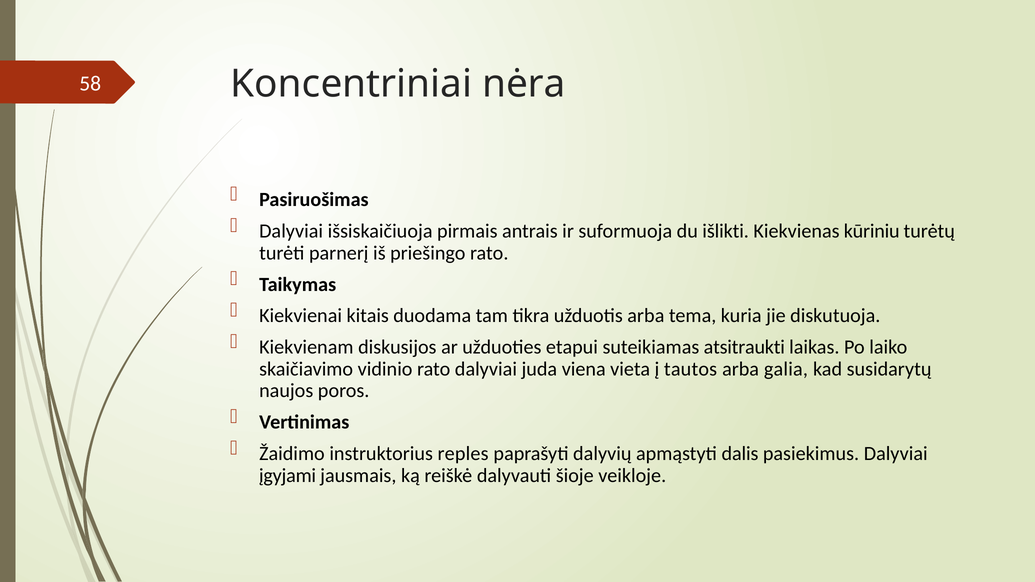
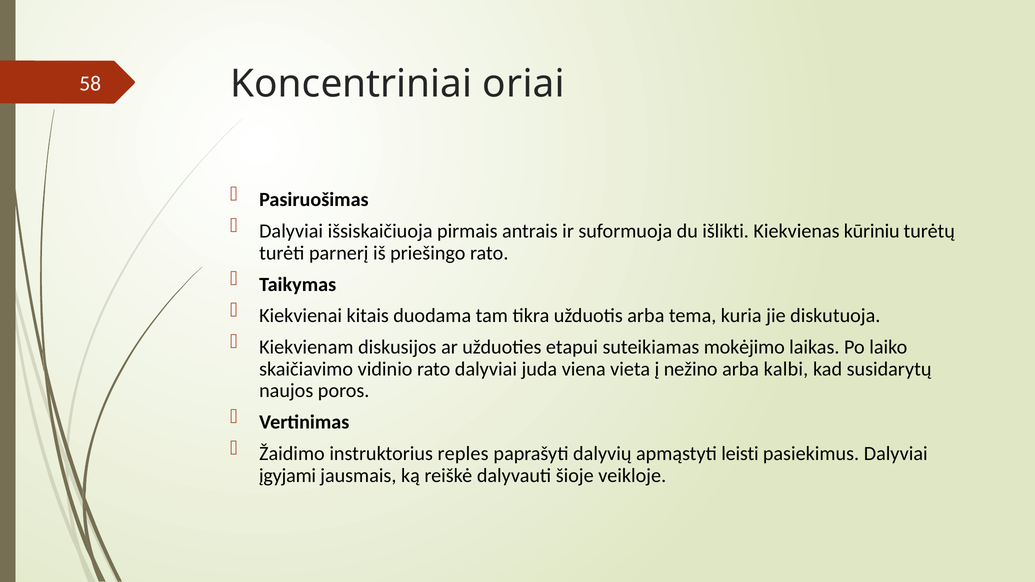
nėra: nėra -> oriai (524, 84)
atsitraukti: atsitraukti -> mokėjimo (744, 347)
tautos: tautos -> nežino (691, 369)
galia: galia -> kalbi (786, 369)
dalis: dalis -> leisti (740, 454)
